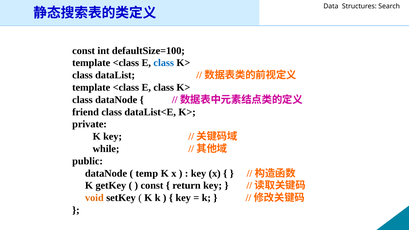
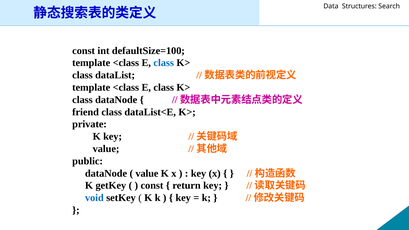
while: while -> value (106, 149)
temp: temp -> value (147, 173)
void colour: orange -> blue (94, 198)
